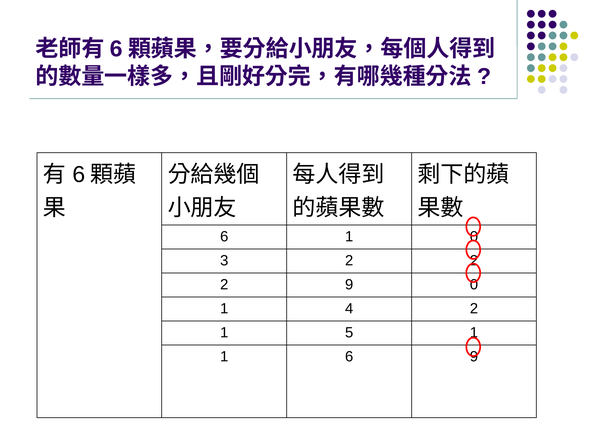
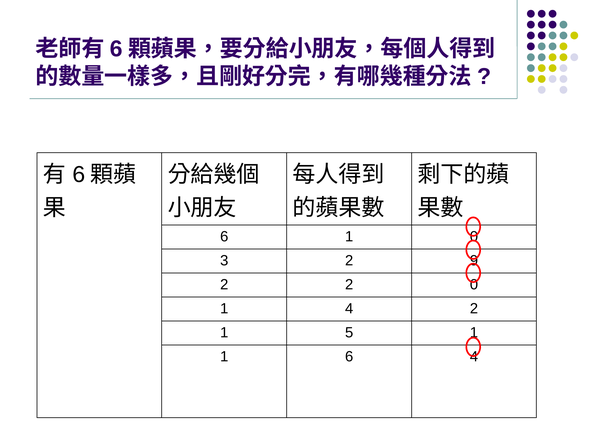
3 2 2: 2 -> 9 (474, 260)
2 9: 9 -> 2 (349, 284)
6 9: 9 -> 4 (474, 356)
